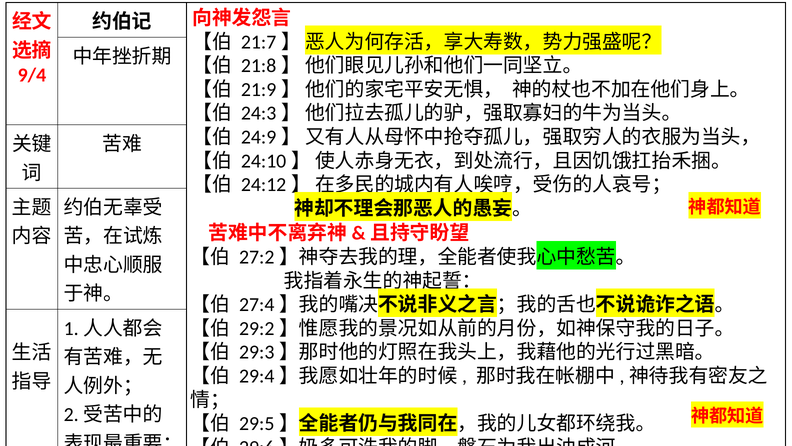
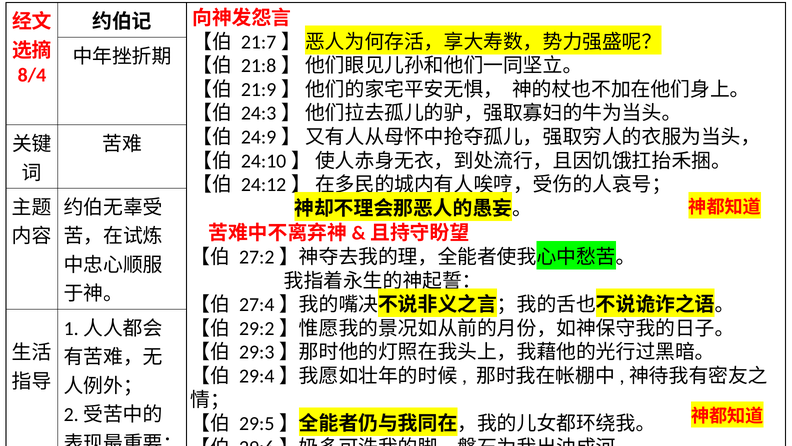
9/4: 9/4 -> 8/4 (32, 75)
